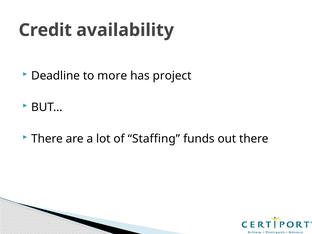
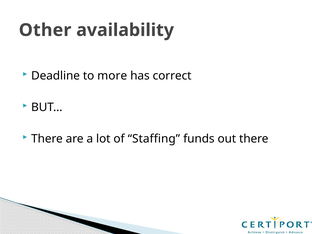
Credit: Credit -> Other (45, 30)
project: project -> correct (172, 76)
